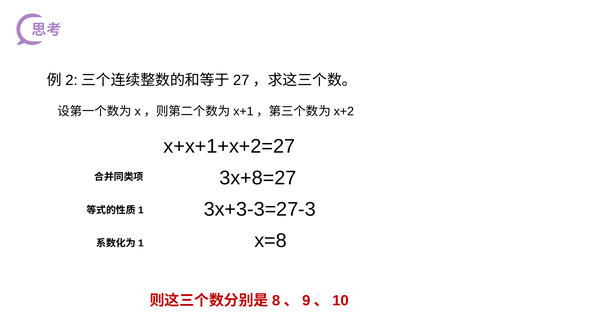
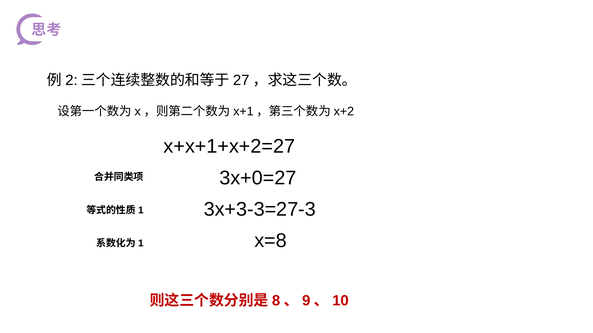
3x+8=27: 3x+8=27 -> 3x+0=27 (258, 178)
